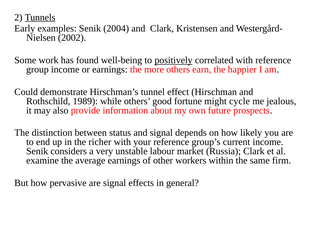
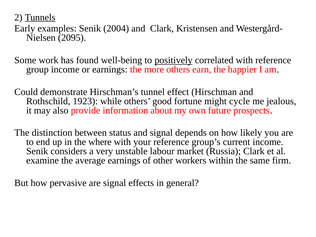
2002: 2002 -> 2095 (72, 38)
1989: 1989 -> 1923 (85, 101)
richer: richer -> where (100, 142)
